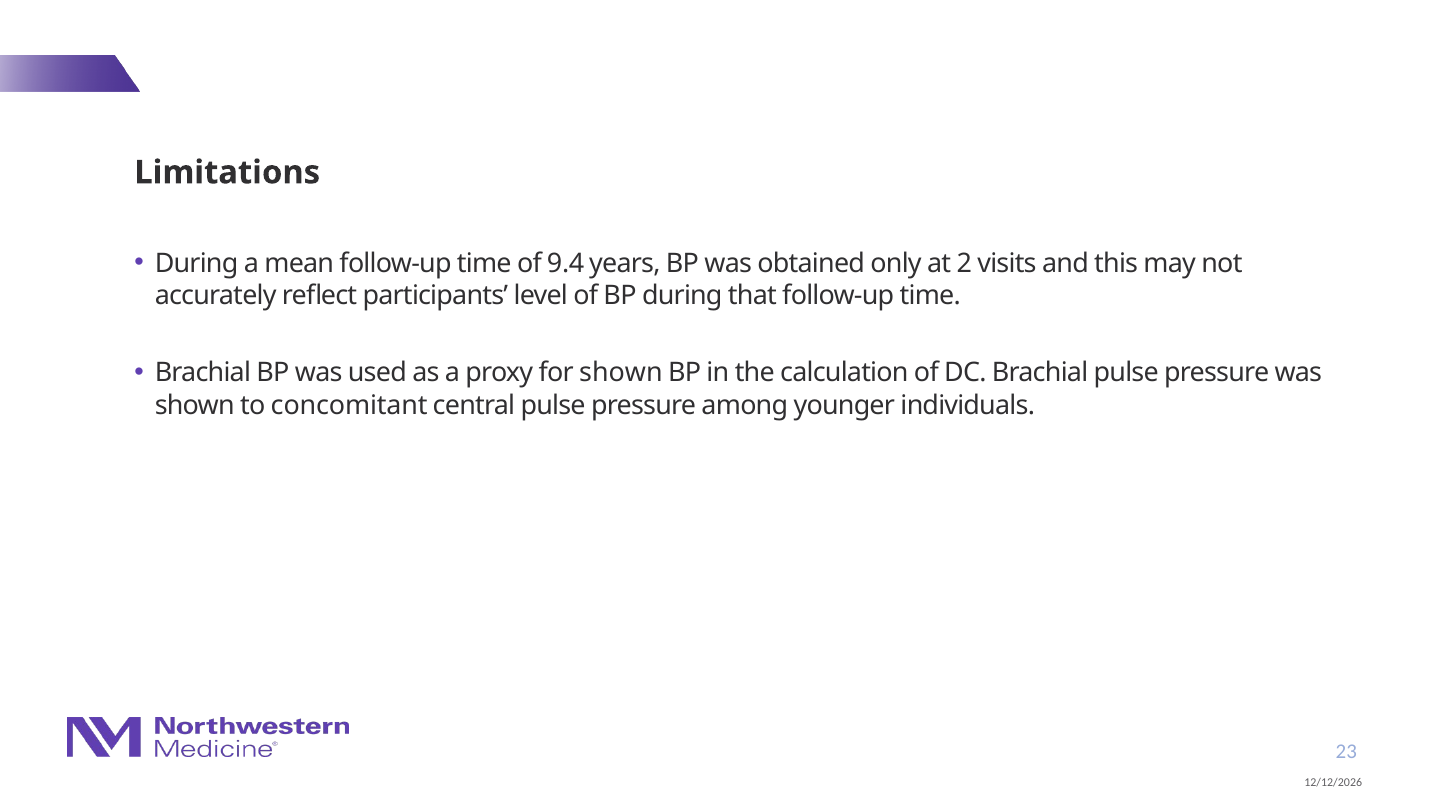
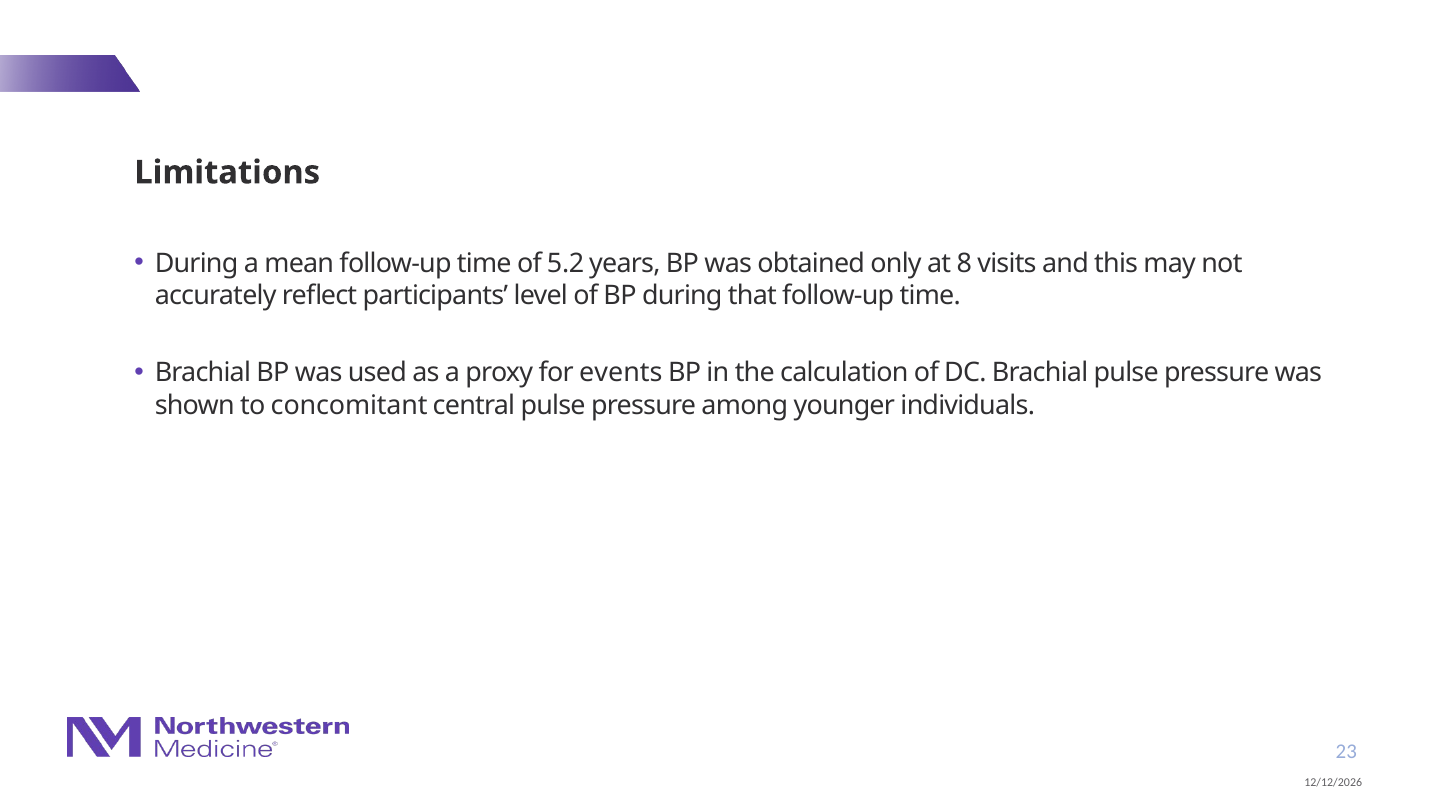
9.4: 9.4 -> 5.2 (566, 263)
2: 2 -> 8 (964, 263)
for shown: shown -> events (621, 373)
